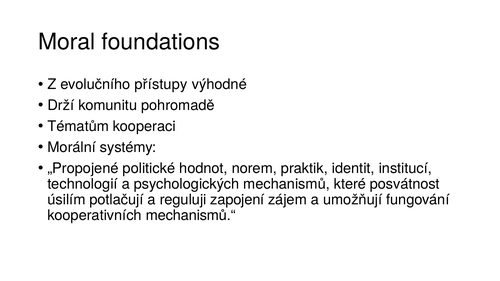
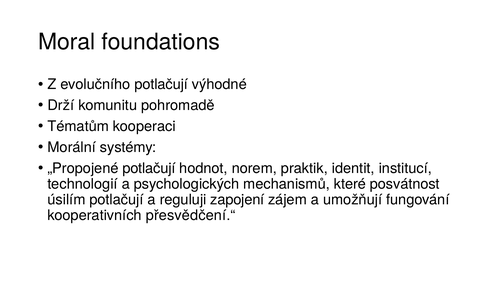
evolučního přístupy: přístupy -> potlačují (161, 85)
„Propojené politické: politické -> potlačují (149, 168)
mechanismů.“: mechanismů.“ -> přesvědčení.“ (191, 216)
